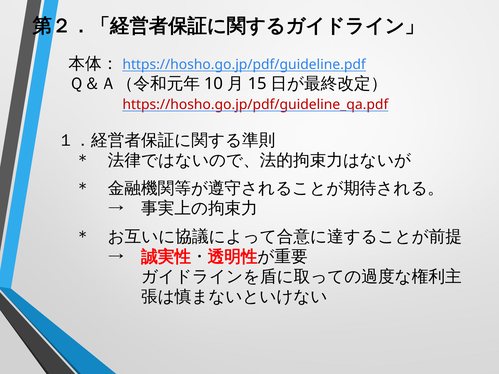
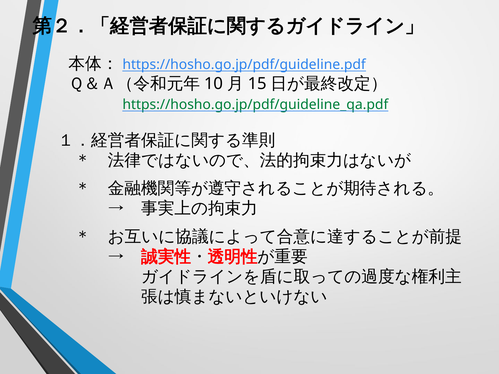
https://hosho.go.jp/pdf/guideline_qa.pdf colour: red -> green (255, 105)
